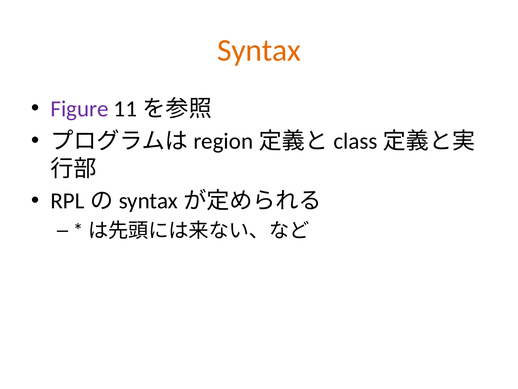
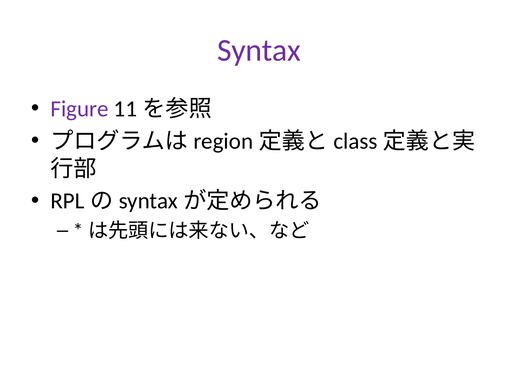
Syntax colour: orange -> purple (259, 50)
